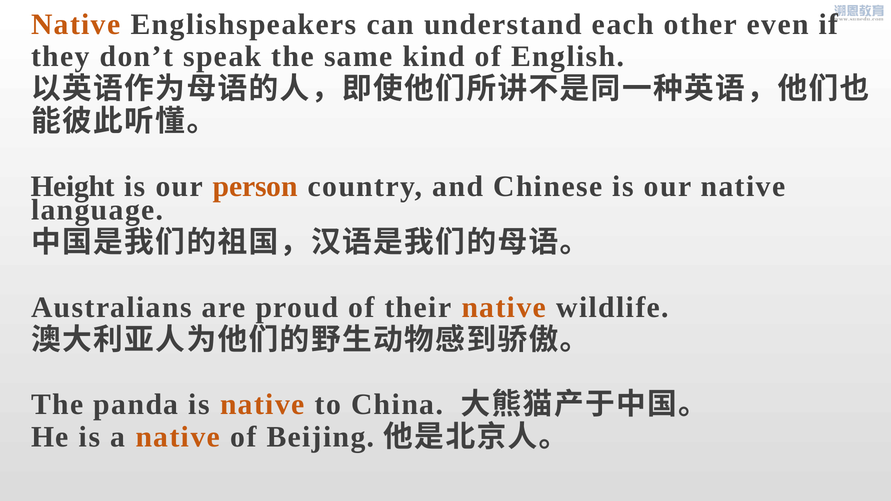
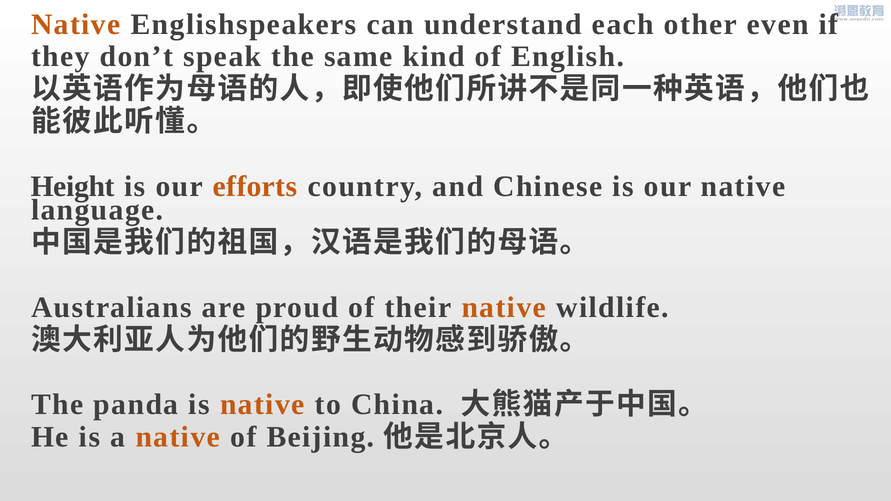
person: person -> efforts (255, 187)
